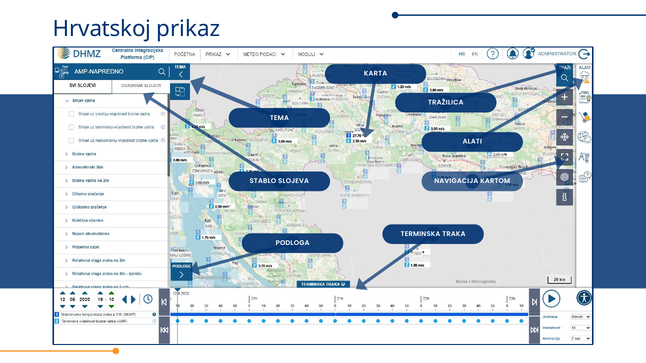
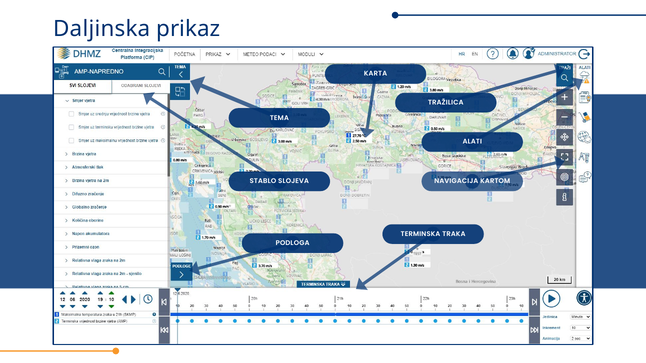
Hrvatskoj: Hrvatskoj -> Daljinska (102, 29)
